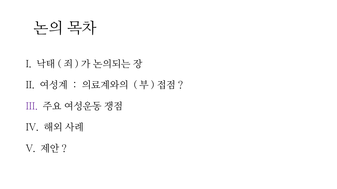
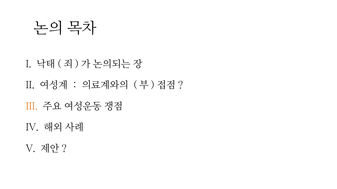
III colour: purple -> orange (32, 107)
